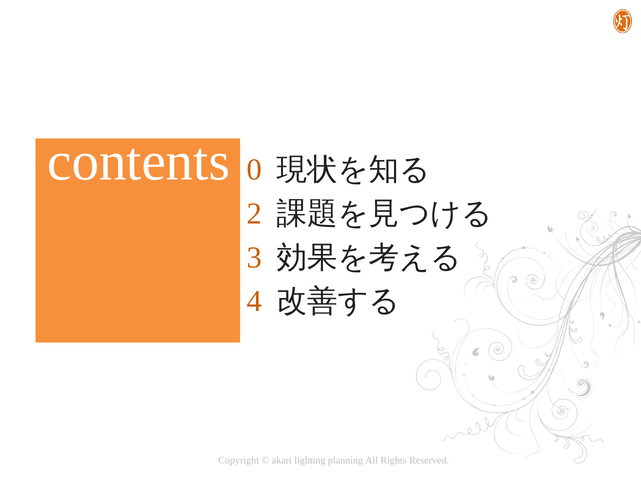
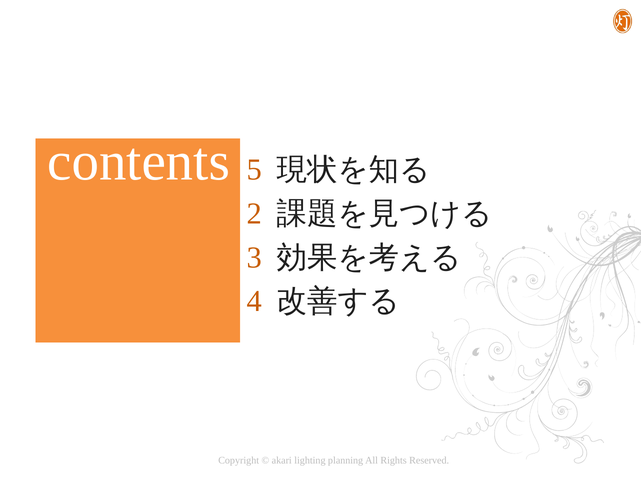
0: 0 -> 5 (254, 170)
